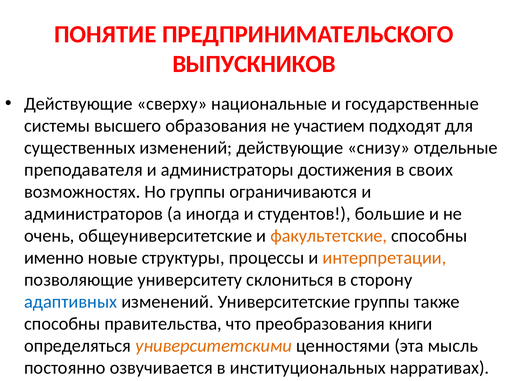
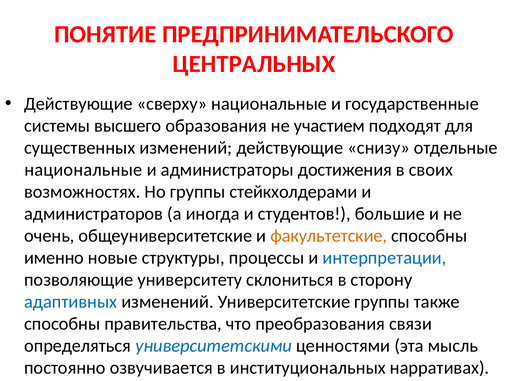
ВЫПУСКНИКОВ: ВЫПУСКНИКОВ -> ЦЕНТРАЛЬНЫХ (254, 64)
преподавателя: преподавателя -> национальные (83, 170)
ограничиваются: ограничиваются -> стейкхолдерами (293, 192)
интерпретации colour: orange -> blue (384, 258)
книги: книги -> связи (411, 324)
университетскими colour: orange -> blue (214, 346)
